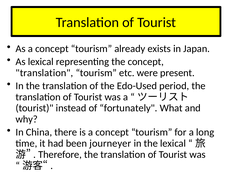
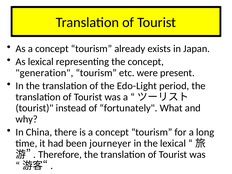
translation: translation -> generation (44, 73)
Edo-Used: Edo-Used -> Edo-Light (137, 86)
